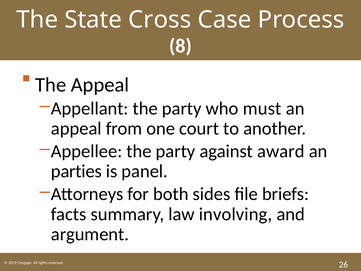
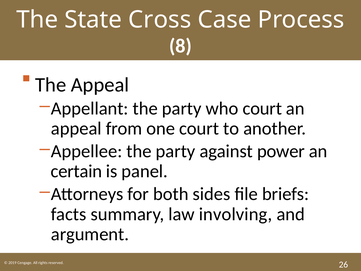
who must: must -> court (262, 108)
award: award -> power (281, 151)
parties: parties -> certain (76, 171)
